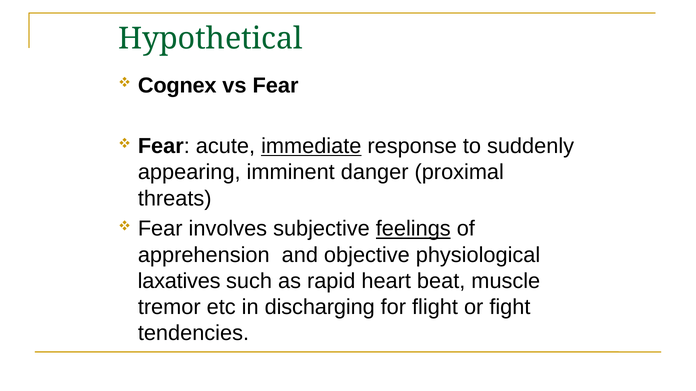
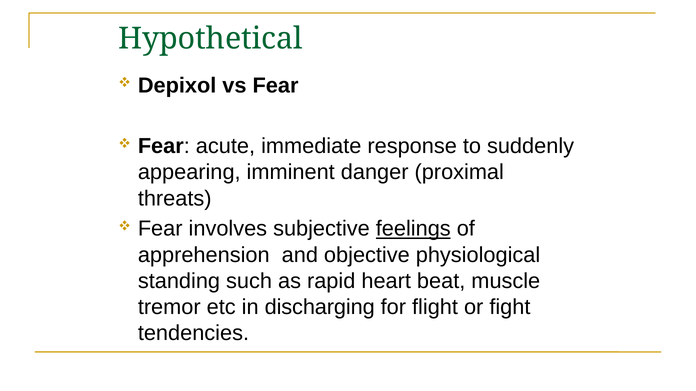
Cognex: Cognex -> Depixol (177, 85)
immediate underline: present -> none (311, 146)
laxatives: laxatives -> standing (179, 281)
